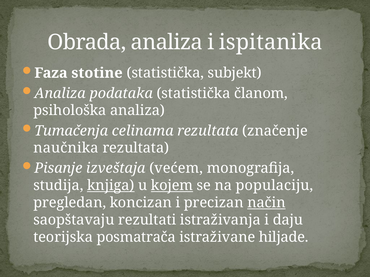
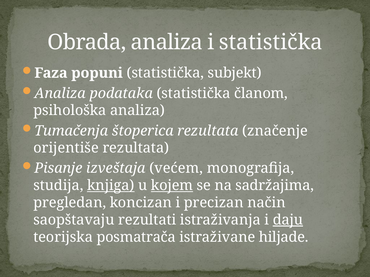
i ispitanika: ispitanika -> statistička (271, 42)
stotine: stotine -> popuni (97, 73)
celinama: celinama -> štoperica (143, 131)
naučnika: naučnika -> orijentiše (66, 148)
populaciju: populaciju -> sadržajima (275, 186)
način underline: present -> none (266, 203)
daju underline: none -> present (288, 220)
